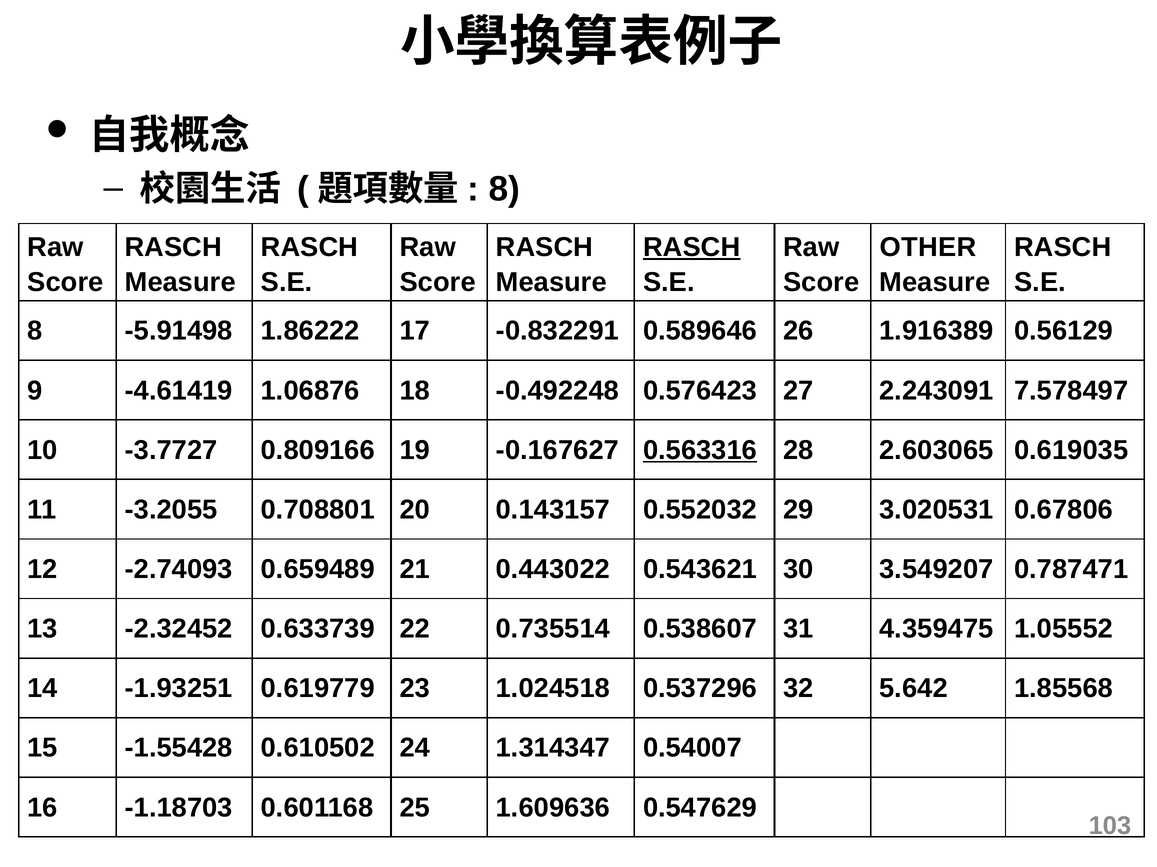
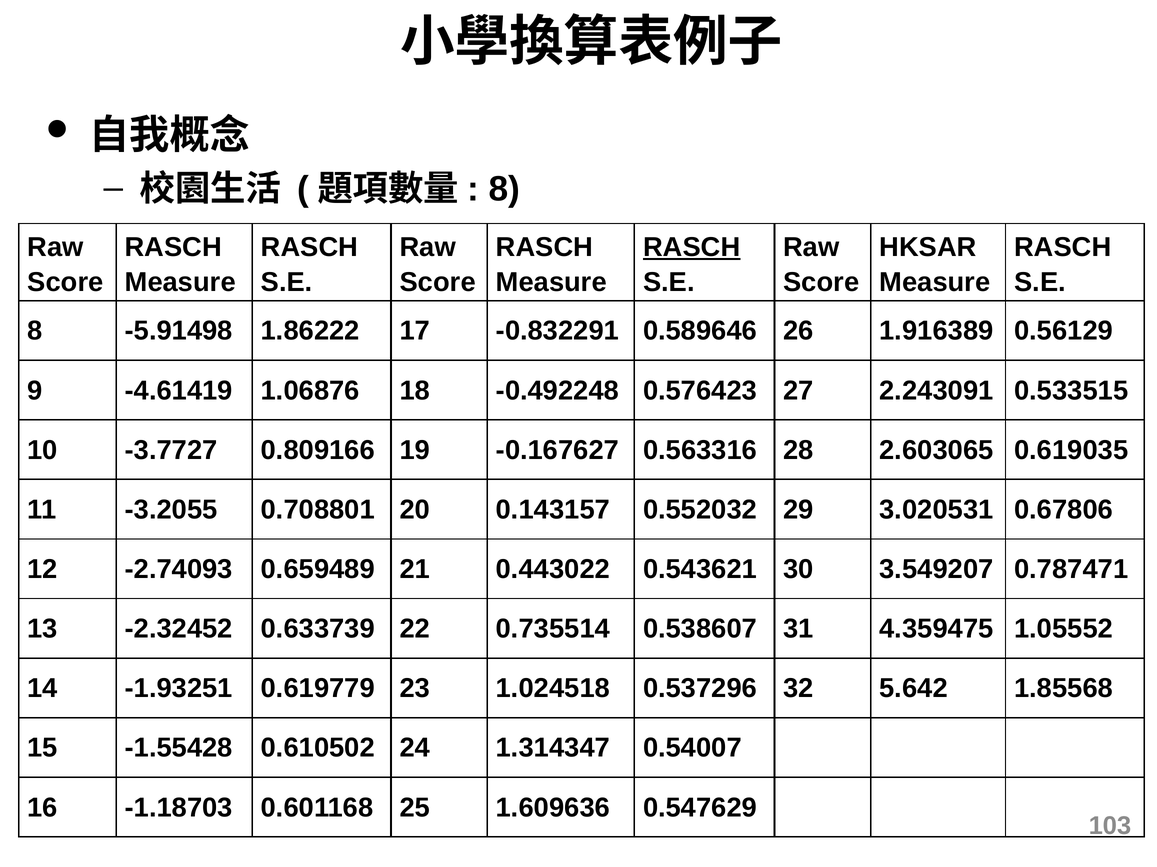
OTHER: OTHER -> HKSAR (928, 247)
7.578497: 7.578497 -> 0.533515 (1071, 391)
0.563316 underline: present -> none (700, 451)
